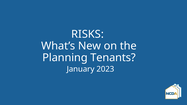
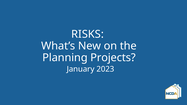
Tenants: Tenants -> Projects (113, 58)
